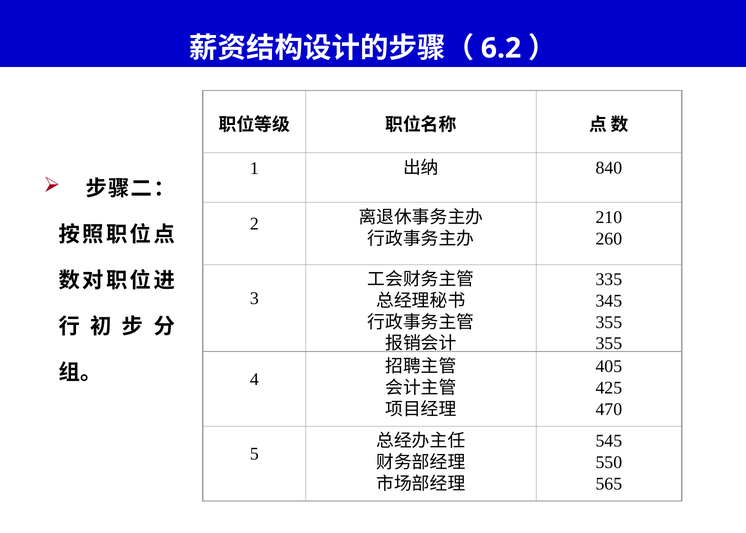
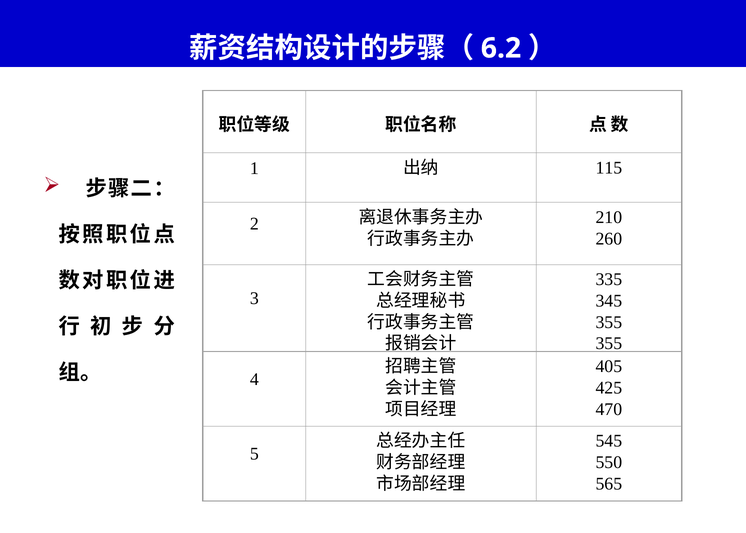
840: 840 -> 115 (609, 168)
